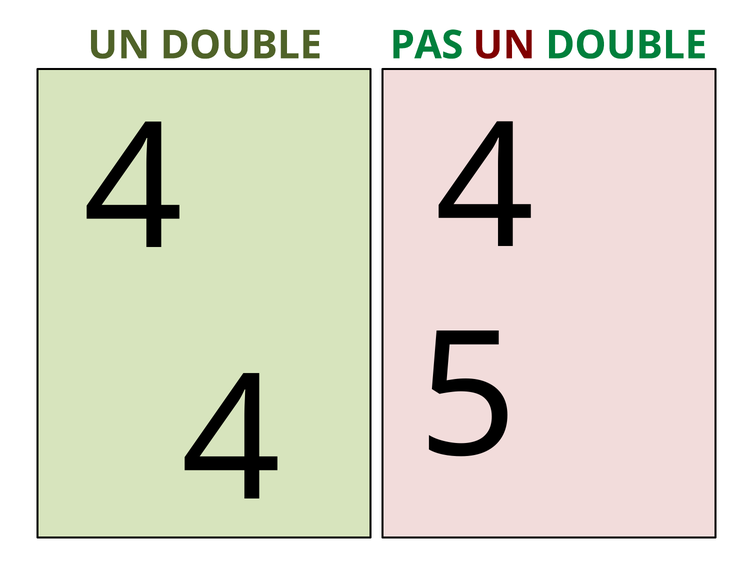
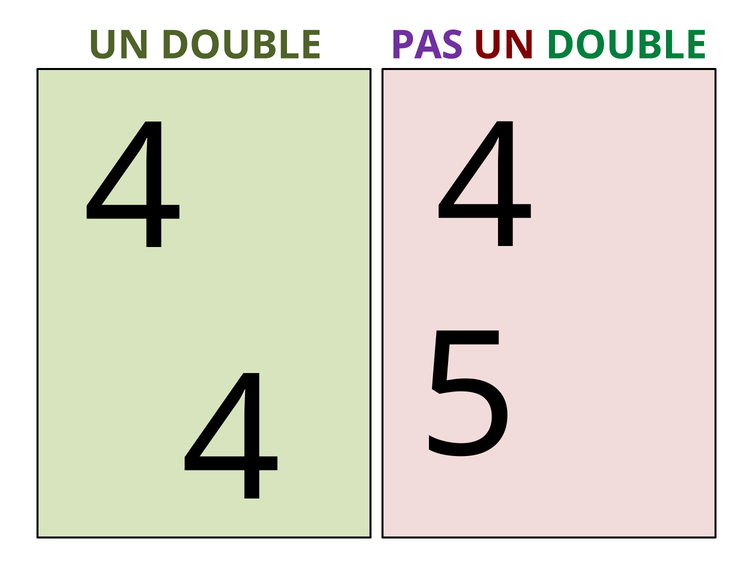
PAS colour: green -> purple (427, 45)
